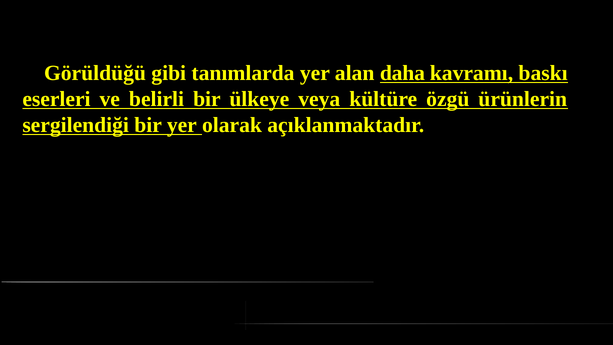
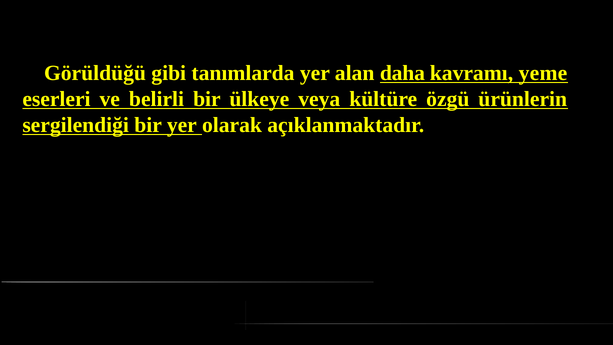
baskı: baskı -> yeme (543, 73)
